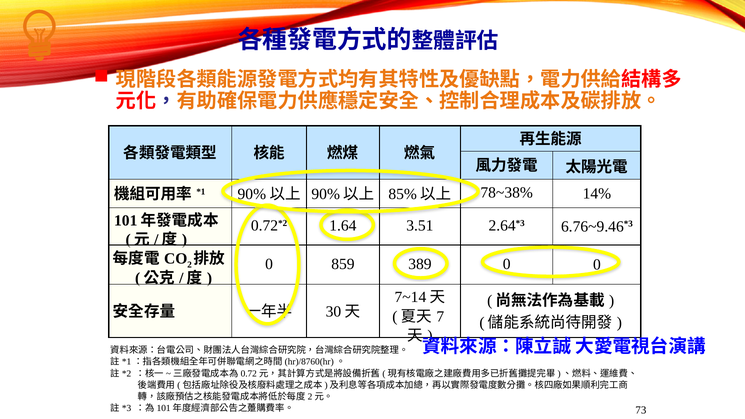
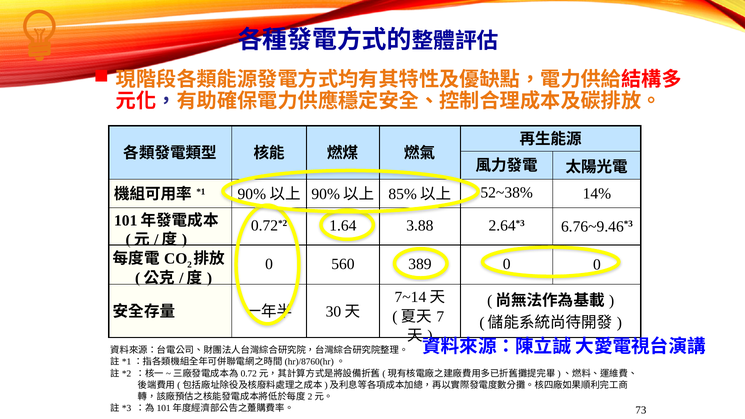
78~38%: 78~38% -> 52~38% (507, 193)
3.51: 3.51 -> 3.88 (420, 226)
859: 859 -> 560 (343, 264)
